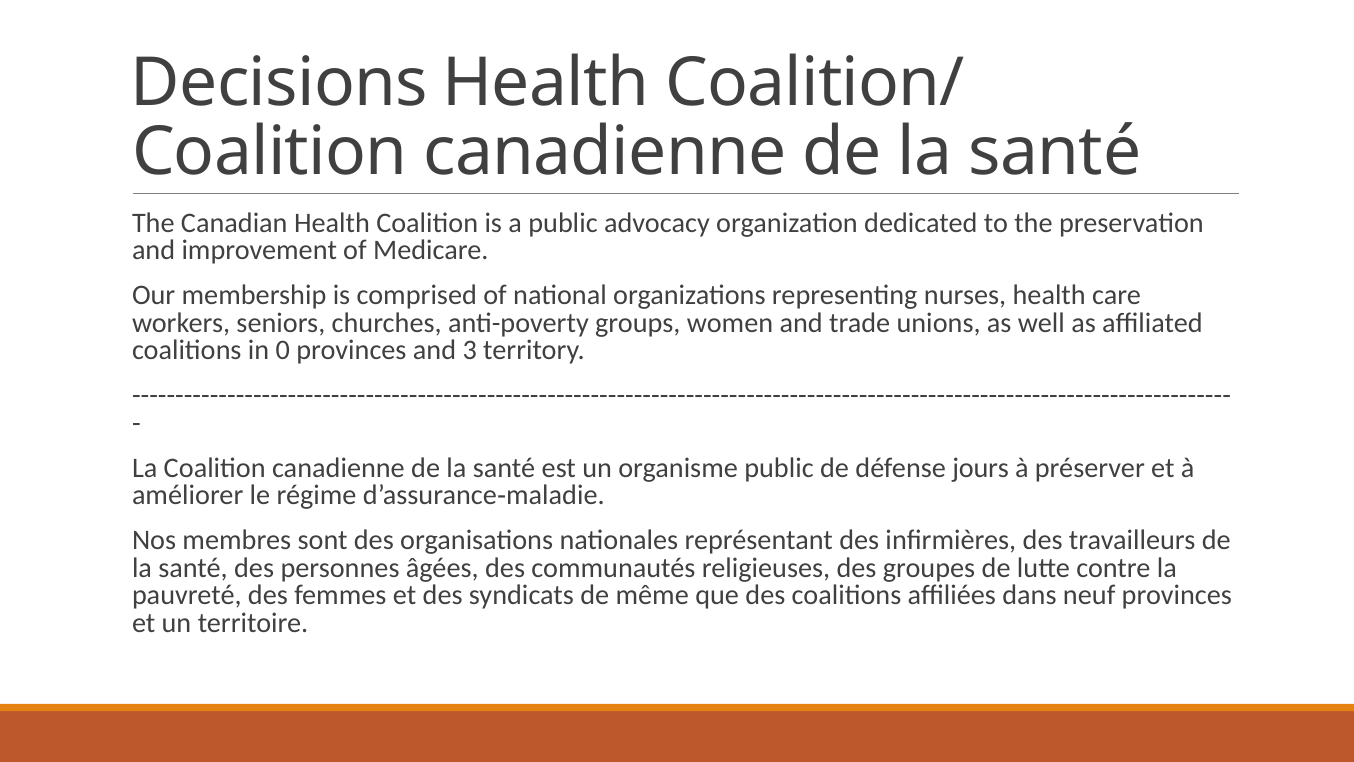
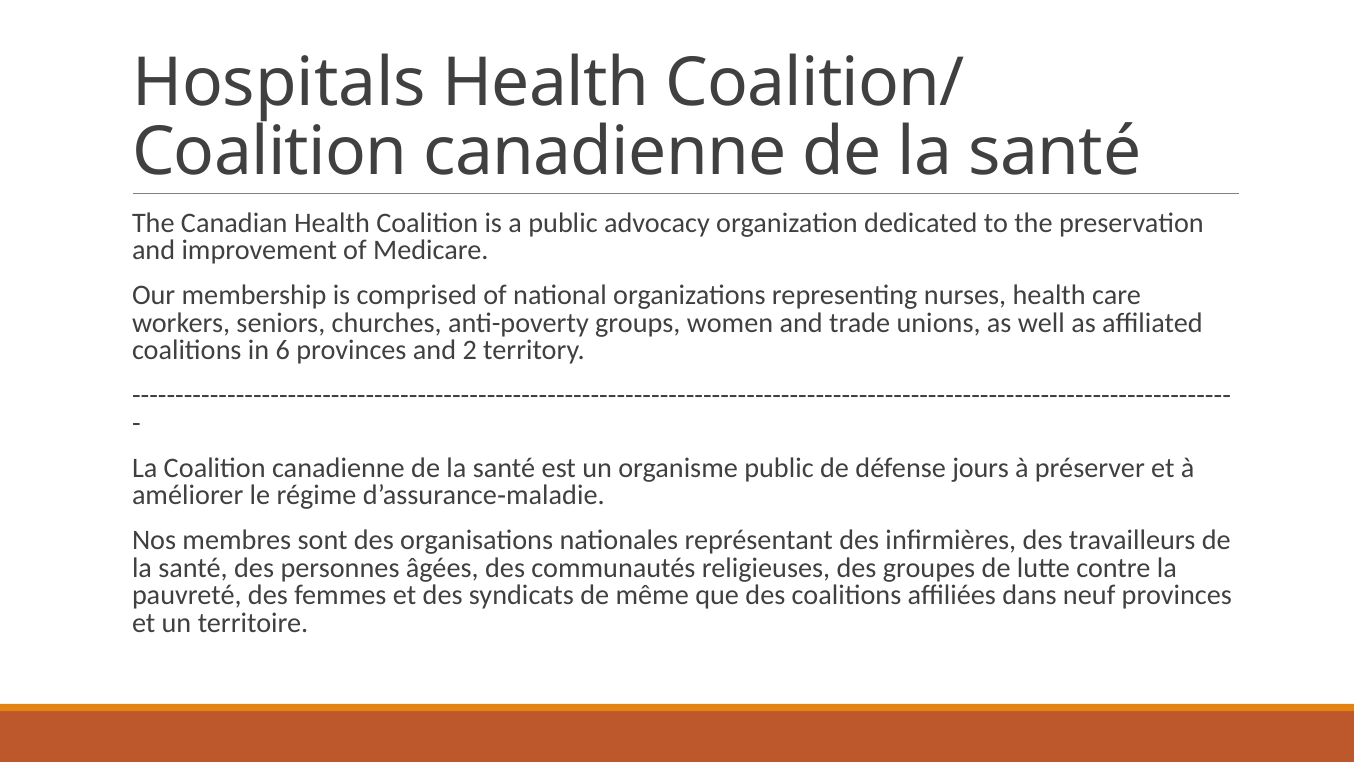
Decisions: Decisions -> Hospitals (279, 83)
0: 0 -> 6 (283, 350)
3: 3 -> 2 (470, 350)
